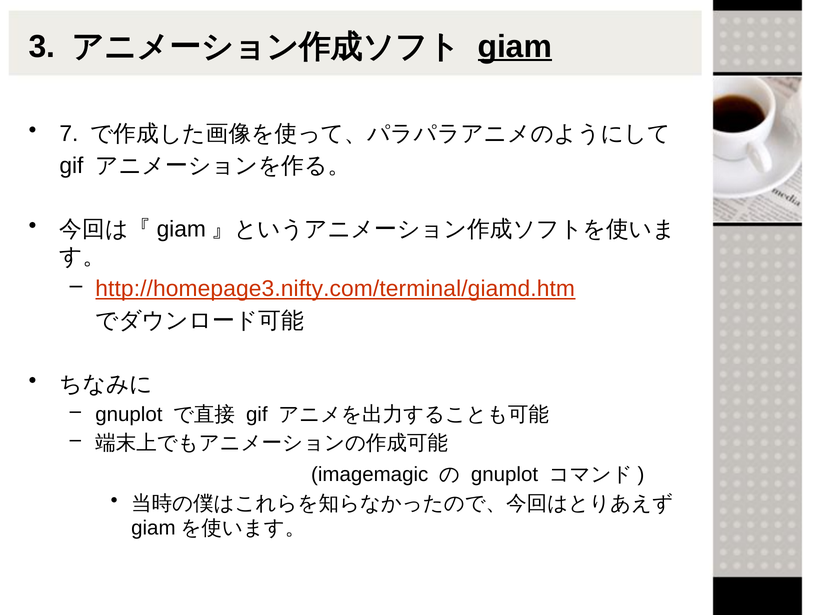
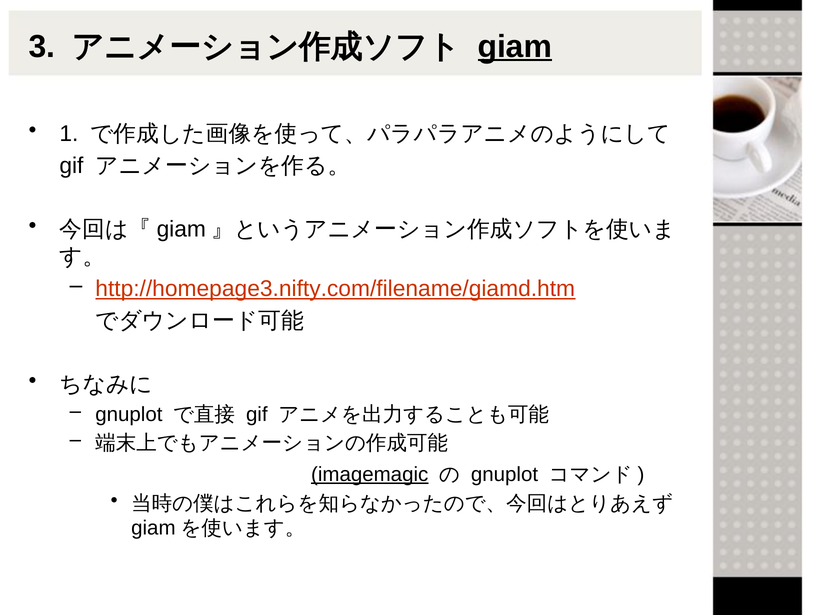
7: 7 -> 1 (69, 134)
http://homepage3.nifty.com/terminal/giamd.htm: http://homepage3.nifty.com/terminal/giamd.htm -> http://homepage3.nifty.com/filename/giamd.htm (335, 289)
imagemagic underline: none -> present (370, 474)
